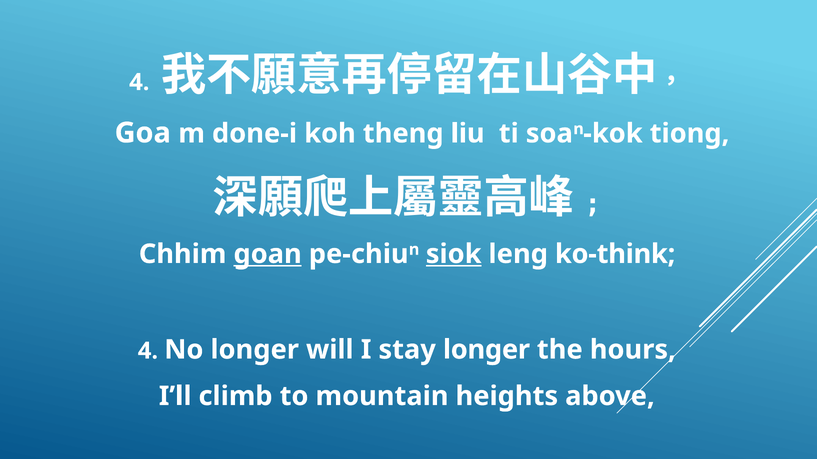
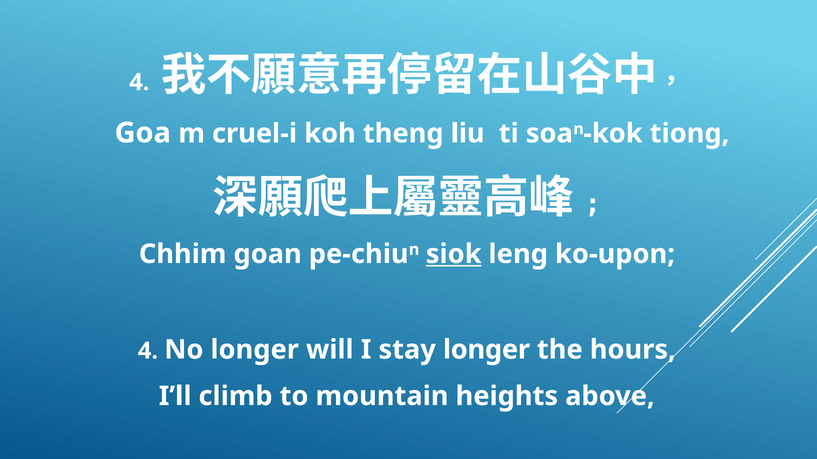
done-i: done-i -> cruel-i (255, 134)
goan underline: present -> none (268, 254)
ko-think: ko-think -> ko-upon (615, 254)
